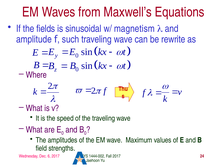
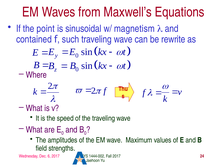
fields: fields -> point (46, 29)
amplitude: amplitude -> contained (34, 39)
